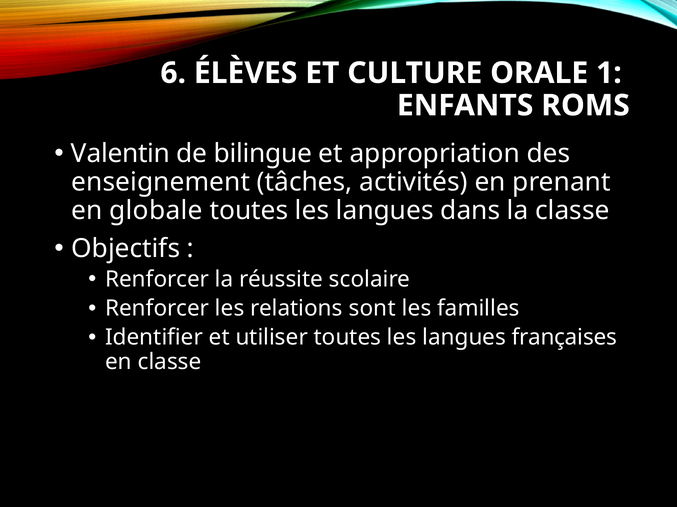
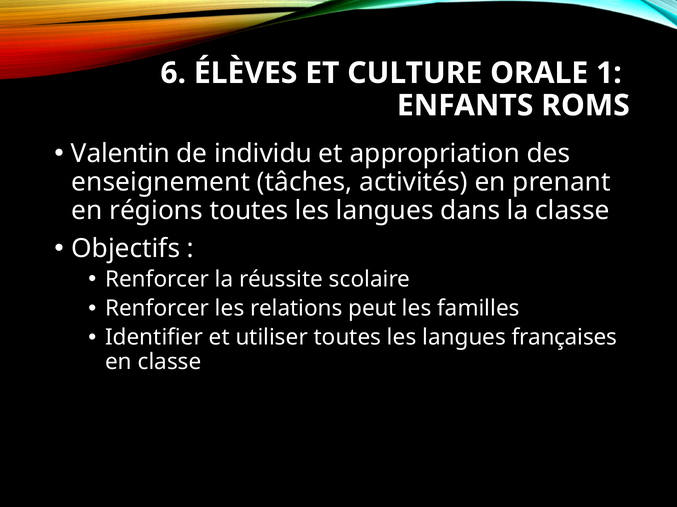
bilingue: bilingue -> individu (263, 154)
globale: globale -> régions (156, 211)
sont: sont -> peut (372, 309)
